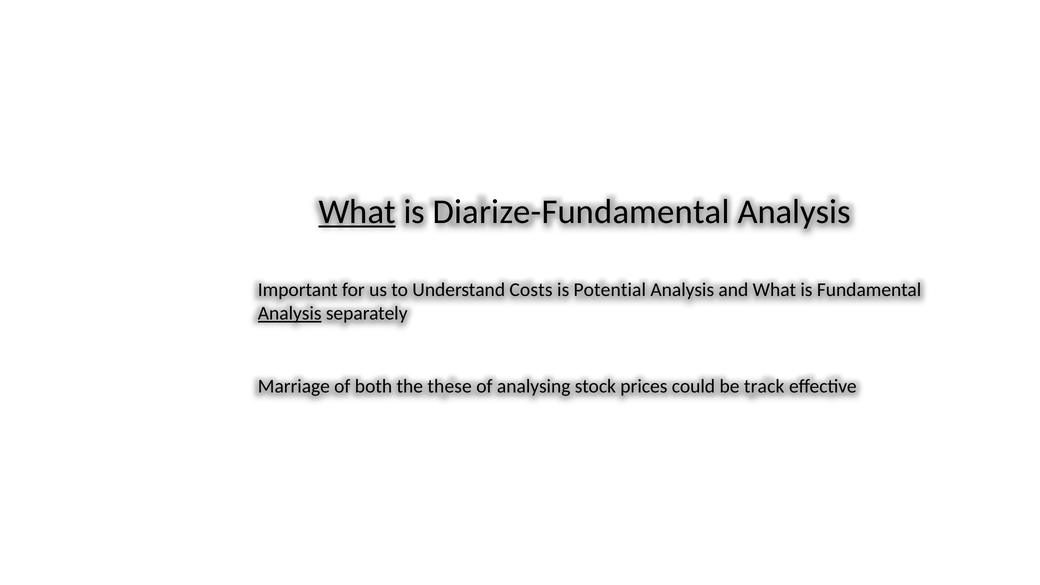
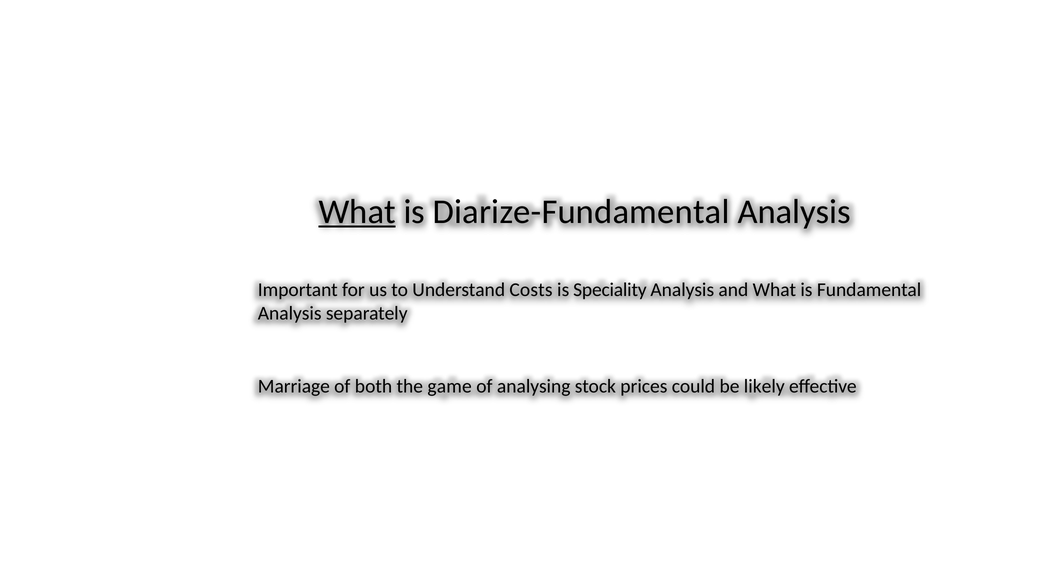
Potential: Potential -> Speciality (610, 290)
Analysis underline: present -> none (290, 313)
these: these -> game (450, 386)
track: track -> likely (764, 386)
